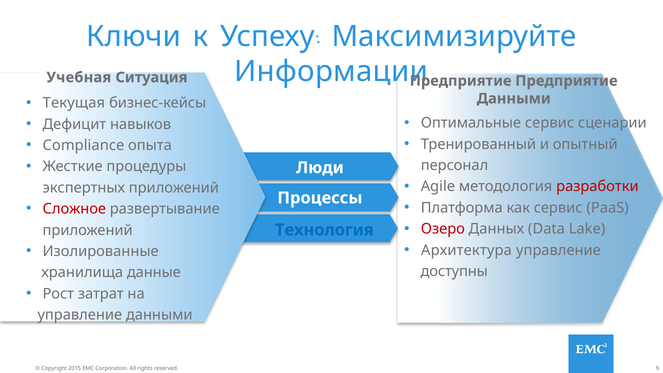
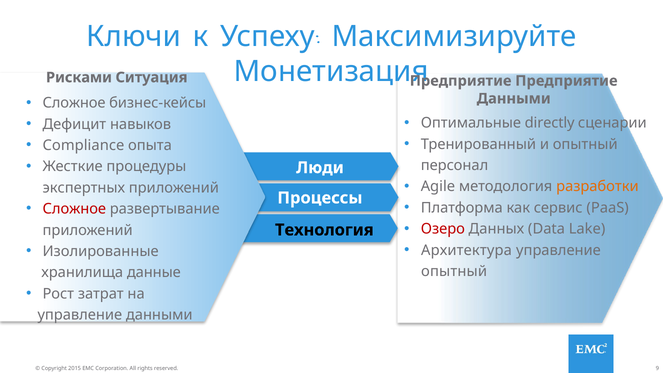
Информации: Информации -> Монетизация (331, 72)
Учебная: Учебная -> Рисками (79, 77)
Текущая: Текущая -> Сложное (74, 103)
Оптимальные сервис: сервис -> directly (550, 123)
разработки colour: red -> orange (597, 187)
Технология colour: blue -> black (324, 230)
доступны: доступны -> опытный (454, 271)
